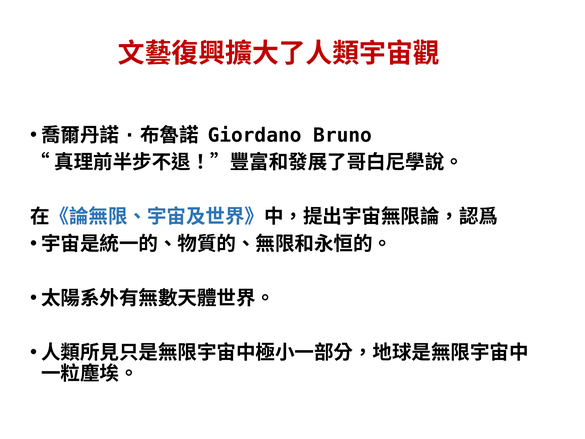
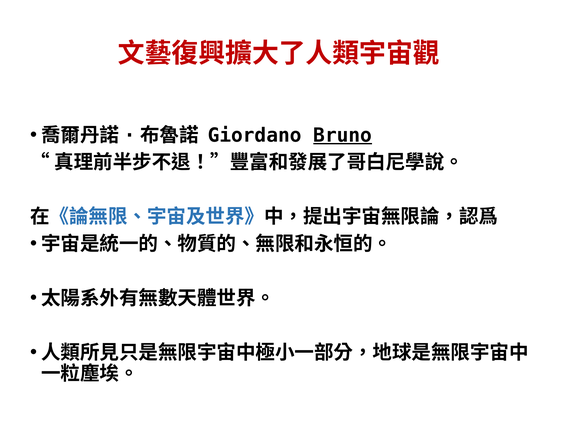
Bruno underline: none -> present (343, 135)
